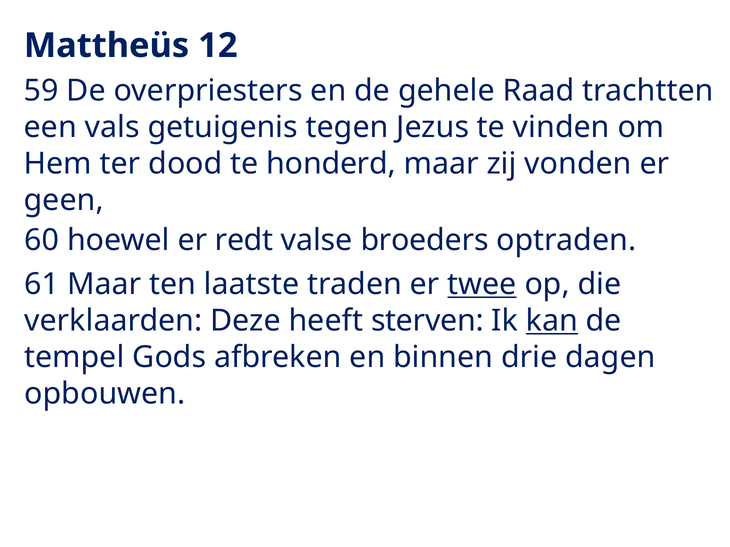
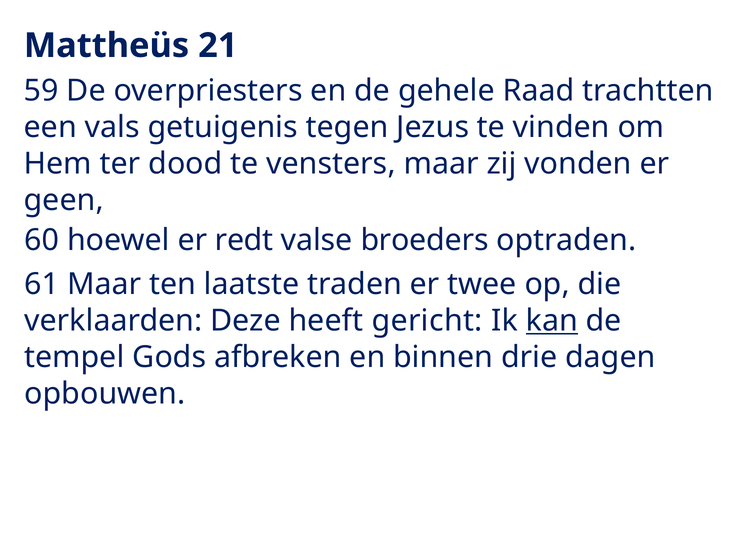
12: 12 -> 21 (218, 46)
honderd: honderd -> vensters (331, 164)
twee underline: present -> none (482, 284)
sterven: sterven -> gericht (427, 321)
